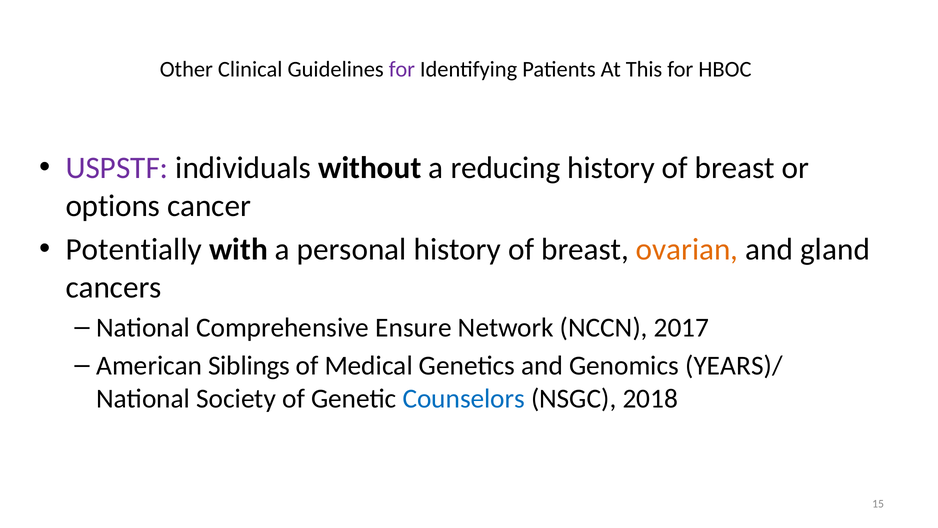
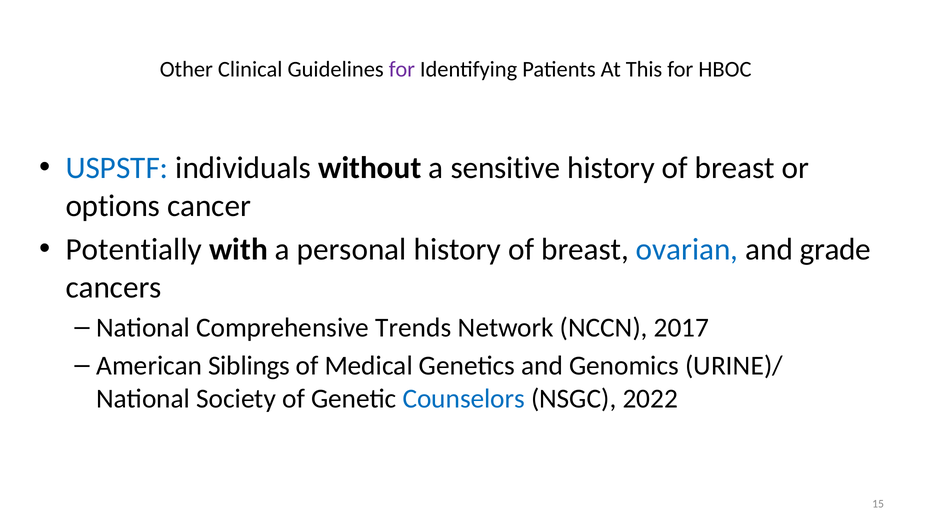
USPSTF colour: purple -> blue (117, 168)
reducing: reducing -> sensitive (505, 168)
ovarian colour: orange -> blue (687, 249)
gland: gland -> grade (835, 249)
Ensure: Ensure -> Trends (413, 327)
YEARS)/: YEARS)/ -> URINE)/ (734, 366)
2018: 2018 -> 2022 (650, 398)
